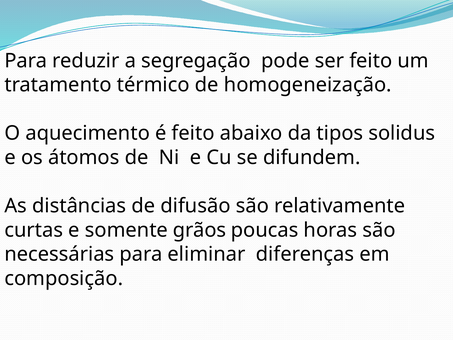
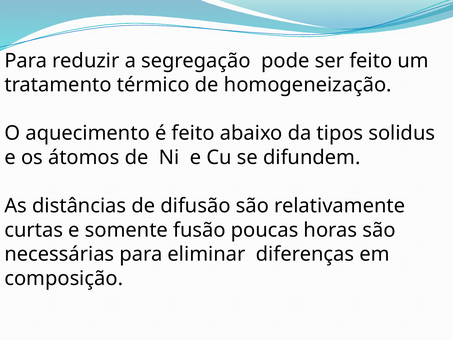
grãos: grãos -> fusão (199, 230)
